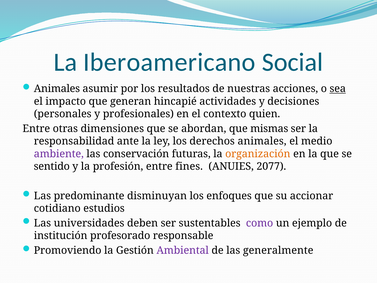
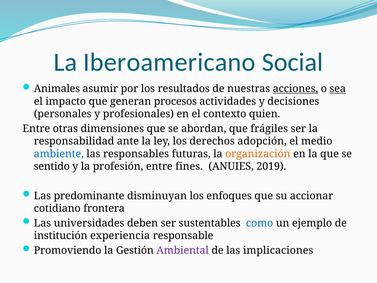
acciones underline: none -> present (295, 89)
hincapié: hincapié -> procesos (175, 101)
mismas: mismas -> frágiles (269, 129)
derechos animales: animales -> adopción (262, 141)
ambiente colour: purple -> blue (59, 154)
conservación: conservación -> responsables (136, 154)
2077: 2077 -> 2019 (271, 166)
estudios: estudios -> frontera (104, 208)
como colour: purple -> blue (260, 223)
profesorado: profesorado -> experiencia (120, 236)
generalmente: generalmente -> implicaciones (278, 250)
